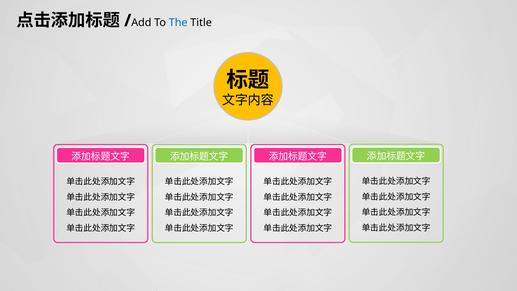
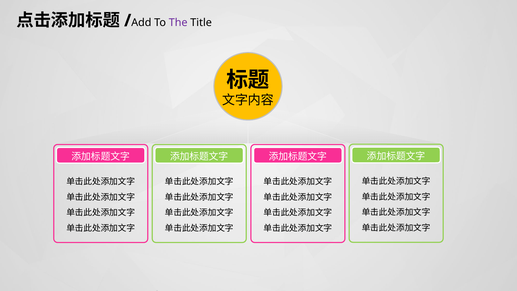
The colour: blue -> purple (178, 23)
